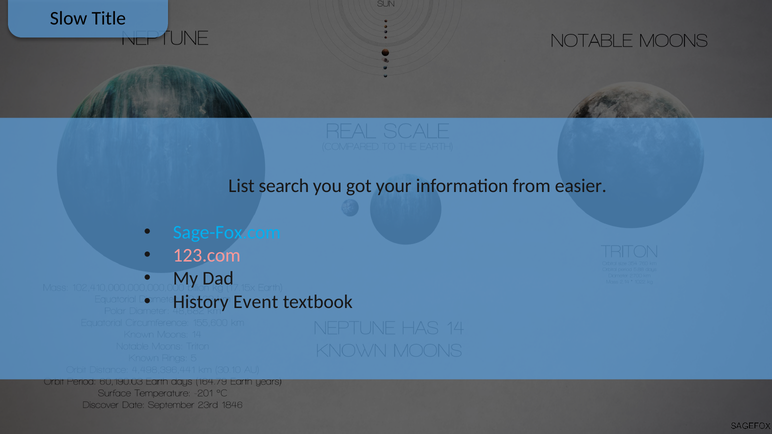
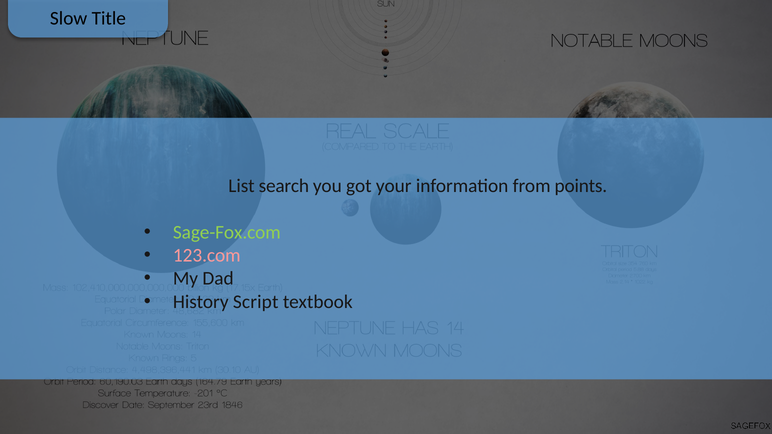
easier: easier -> points (581, 186)
Sage-Fox.com colour: light blue -> light green (227, 232)
Event: Event -> Script (256, 302)
